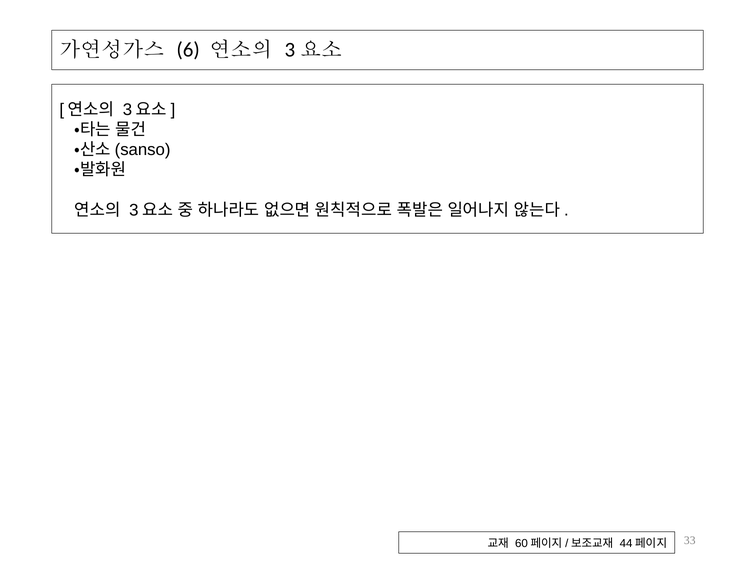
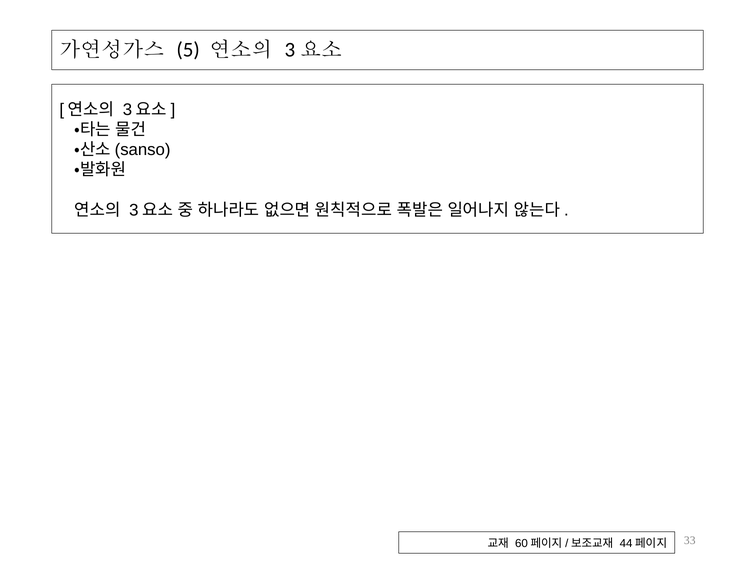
6: 6 -> 5 (188, 50)
